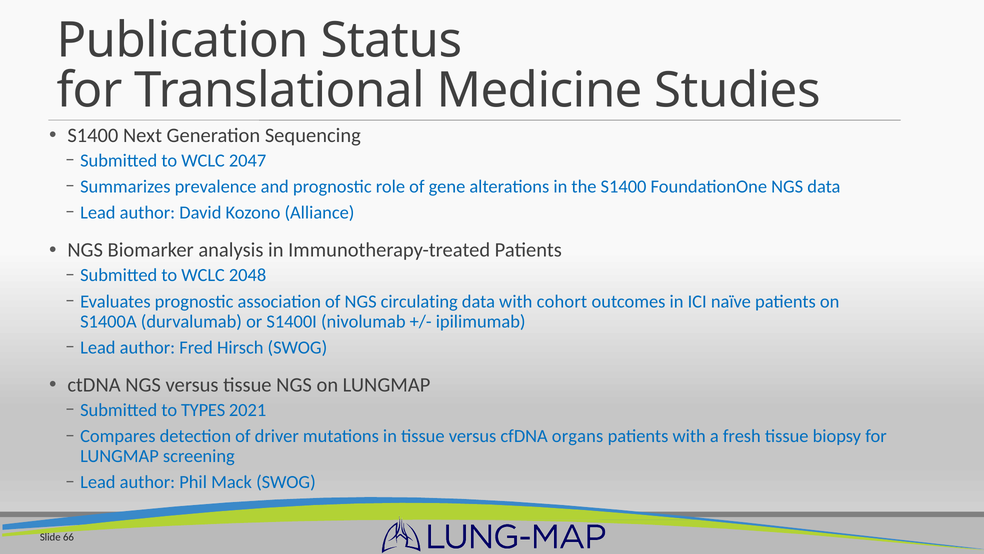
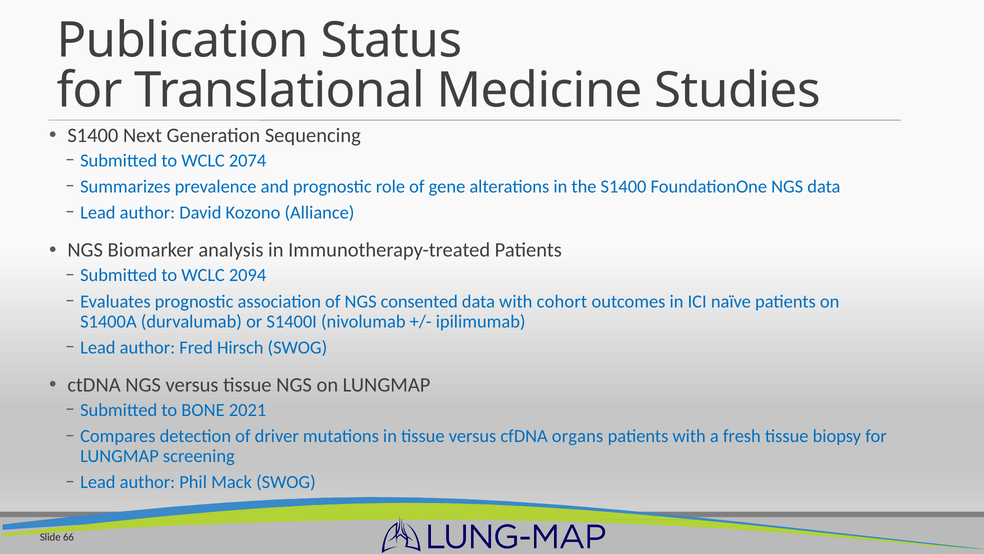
2047: 2047 -> 2074 (248, 160)
2048: 2048 -> 2094 (248, 275)
circulating: circulating -> consented (419, 301)
TYPES: TYPES -> BONE (203, 410)
